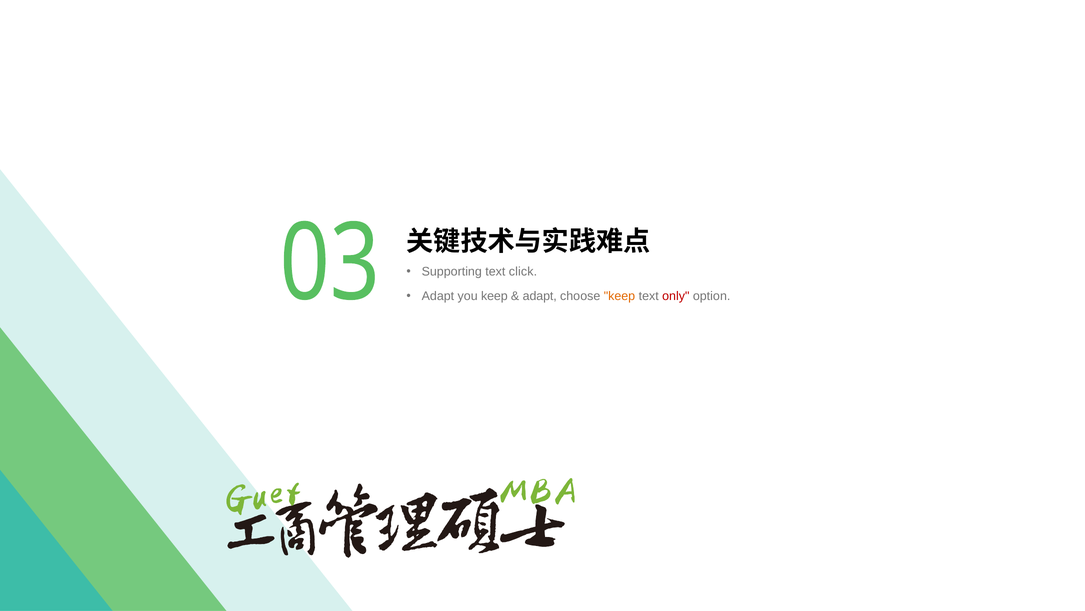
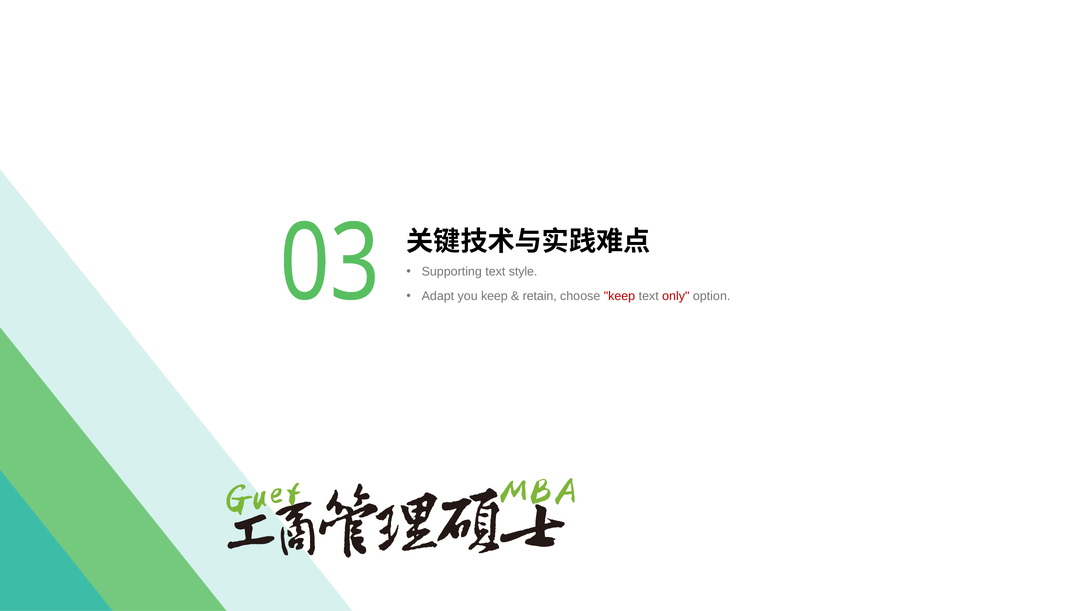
click: click -> style (523, 271)
adapt: adapt -> retain (540, 296)
keep colour: orange -> red (619, 296)
